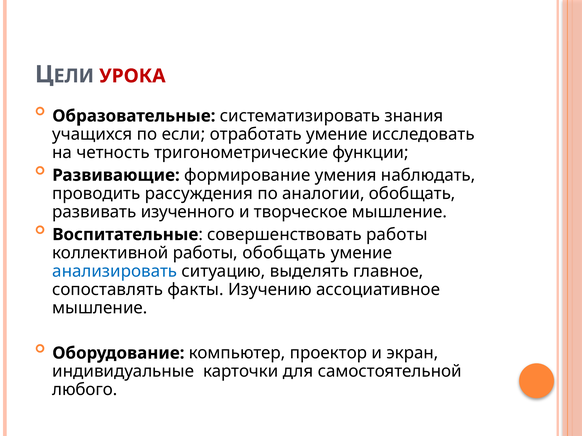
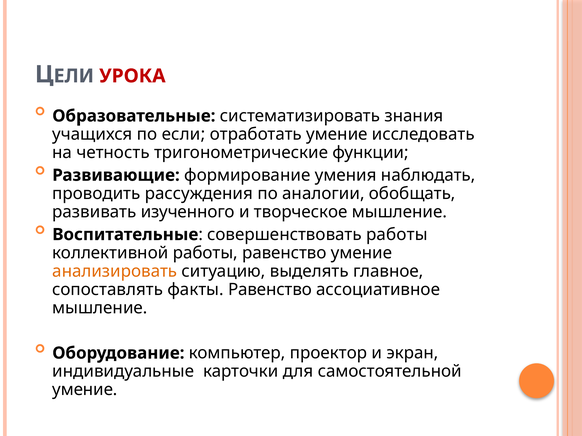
работы обобщать: обобщать -> равенство (284, 253)
анализировать colour: blue -> orange (115, 271)
факты Изучению: Изучению -> Равенство (270, 290)
любого: любого -> умение (85, 390)
